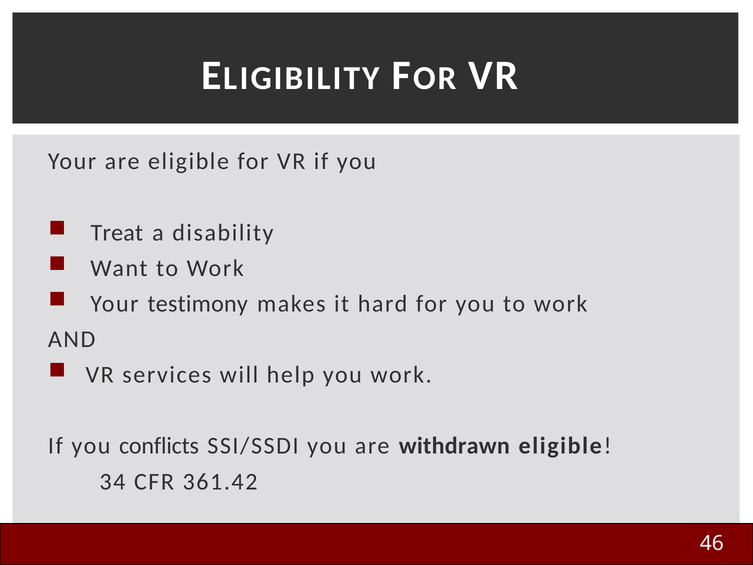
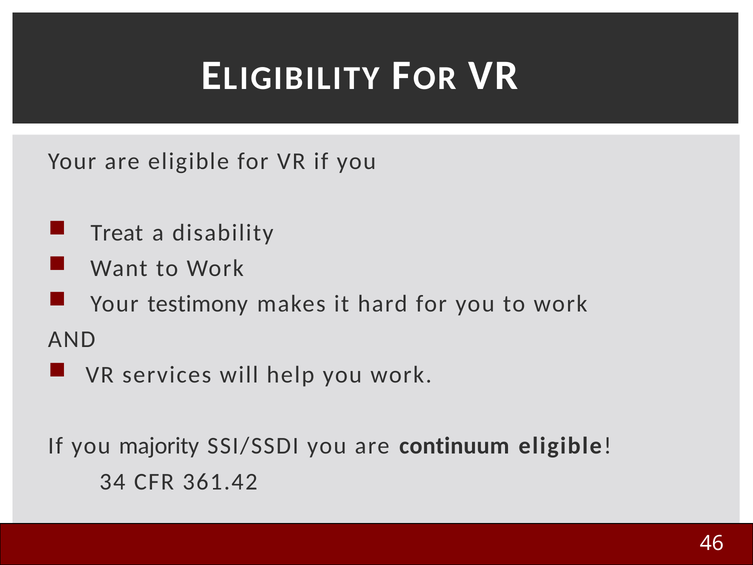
conflicts: conflicts -> majority (159, 446)
withdrawn: withdrawn -> continuum (454, 446)
